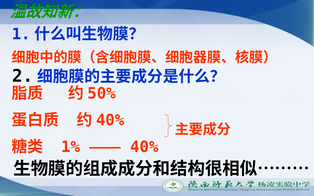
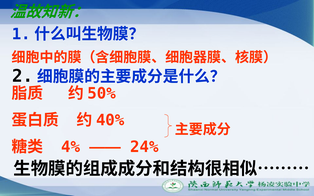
1%: 1% -> 4% (71, 147)
40%: 40% -> 24% (144, 147)
